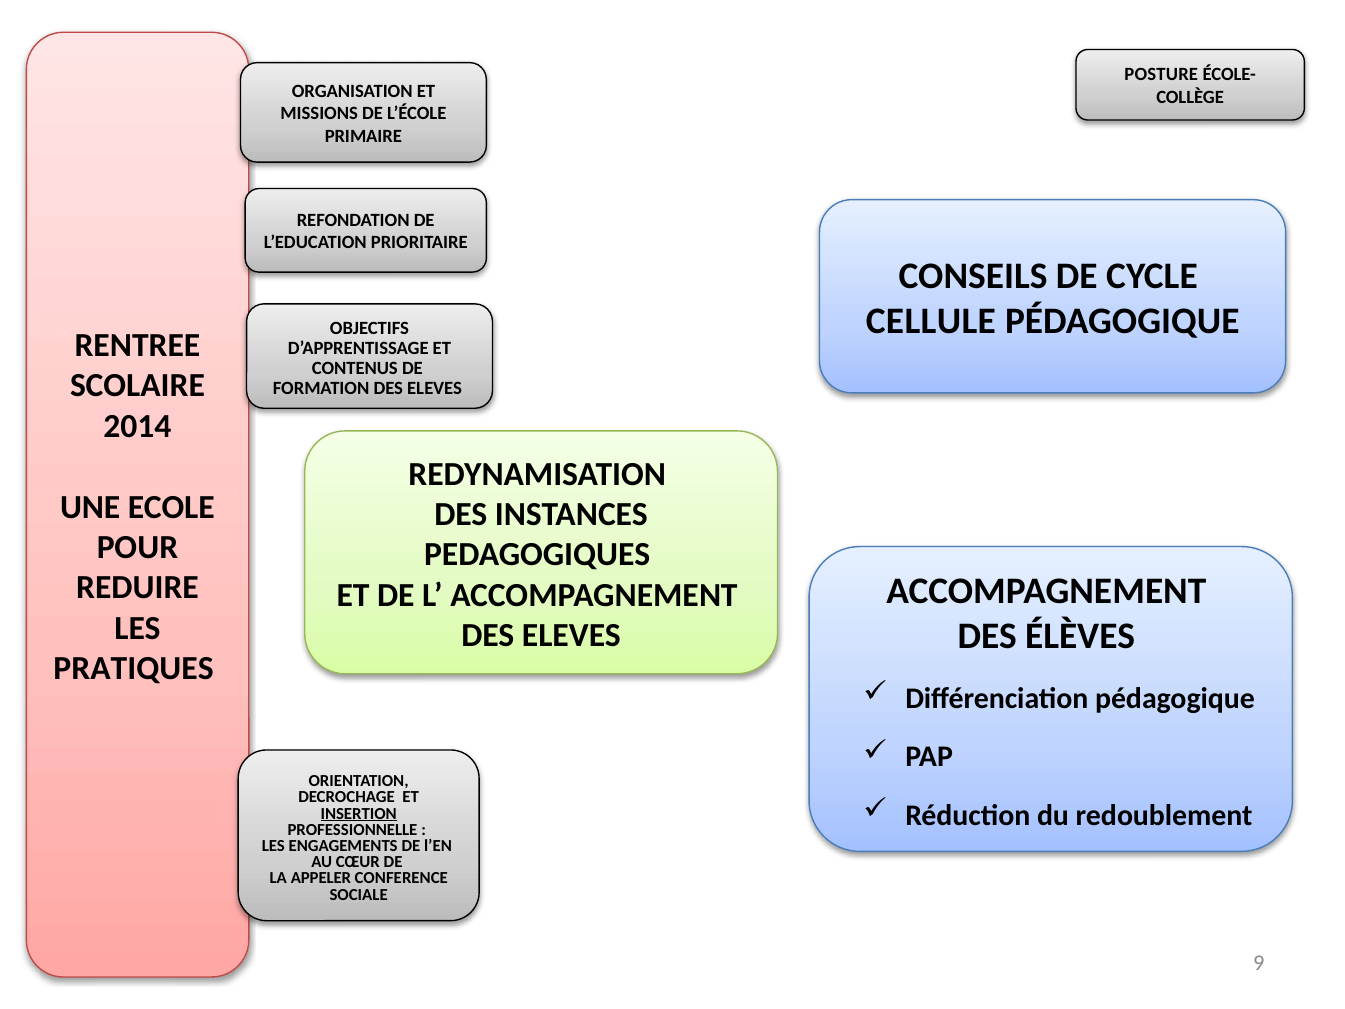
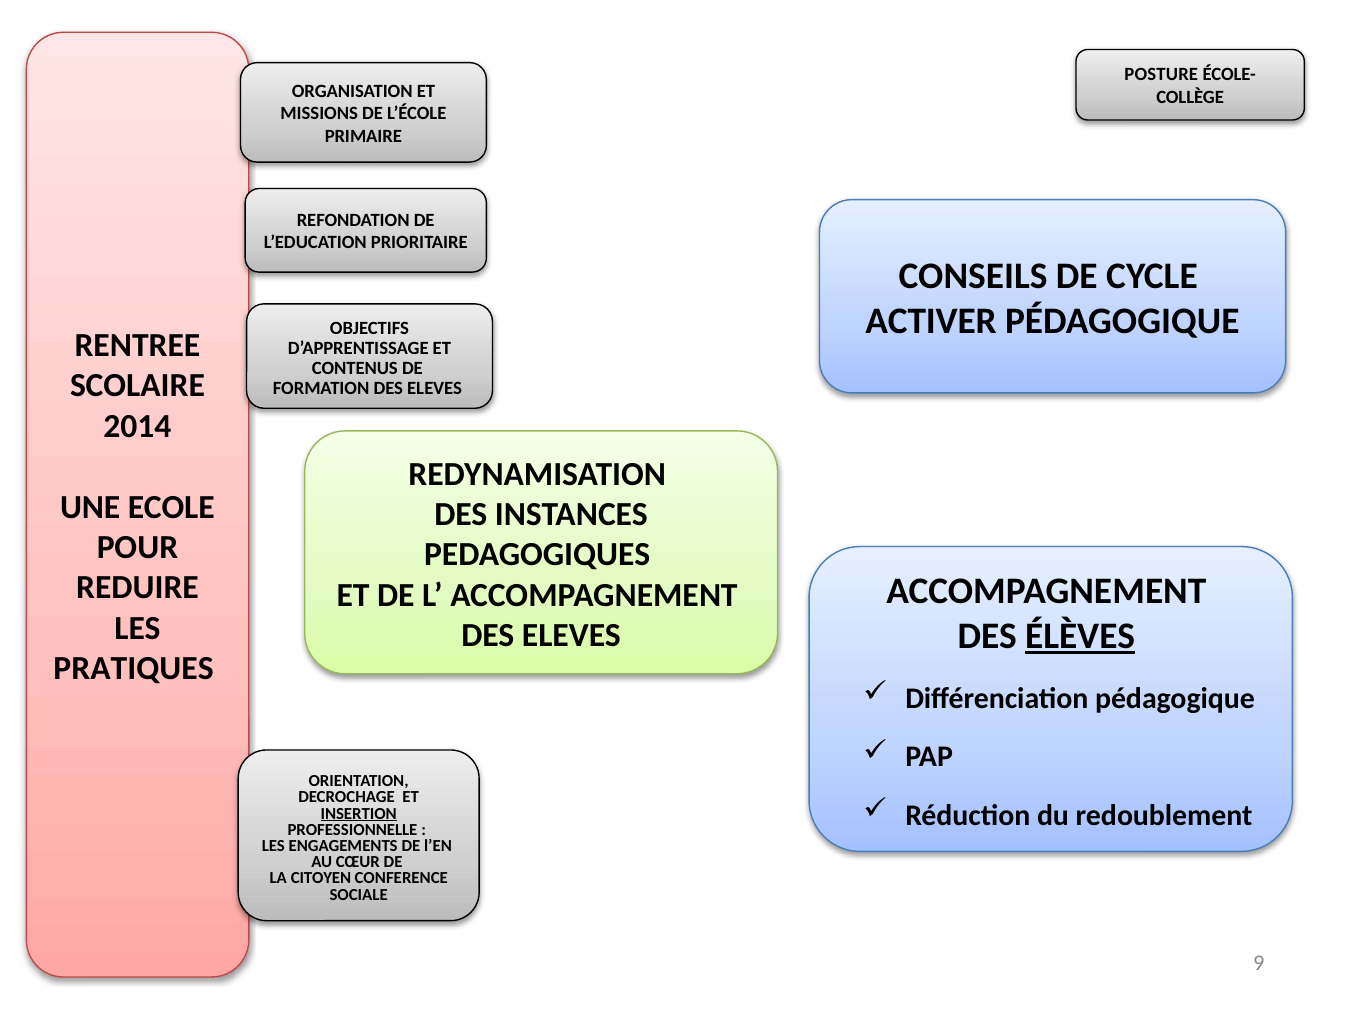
CELLULE: CELLULE -> ACTIVER (931, 321)
ÉLÈVES underline: none -> present (1080, 636)
APPELER: APPELER -> CITOYEN (321, 878)
